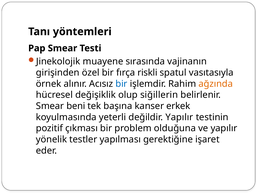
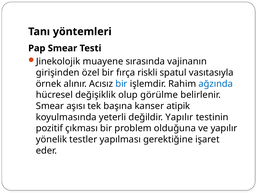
ağzında colour: orange -> blue (216, 84)
siğillerin: siğillerin -> görülme (159, 95)
beni: beni -> aşısı (76, 106)
erkek: erkek -> atipik (178, 106)
